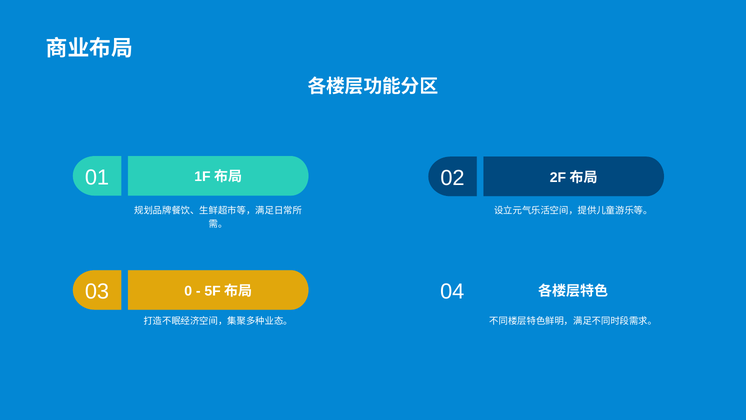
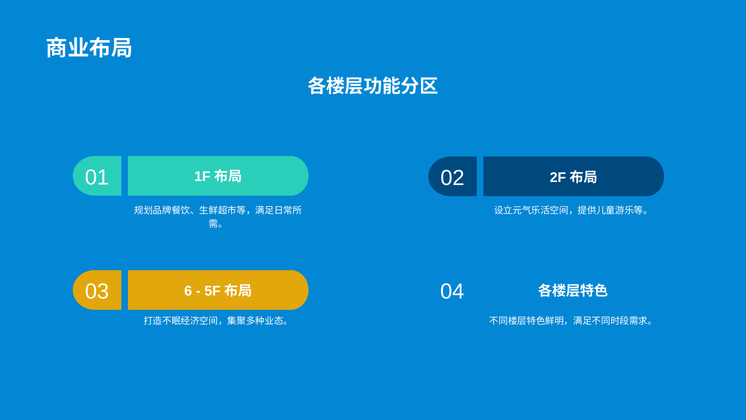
0: 0 -> 6 (188, 291)
